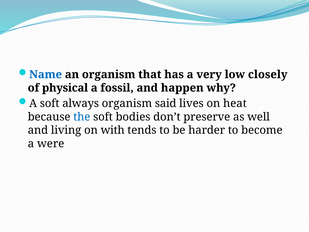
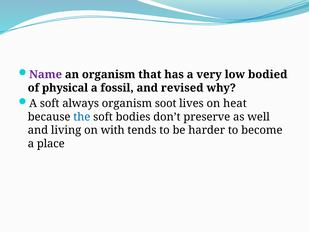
Name colour: blue -> purple (46, 74)
closely: closely -> bodied (268, 74)
happen: happen -> revised (182, 88)
said: said -> soot (166, 103)
were: were -> place (51, 144)
